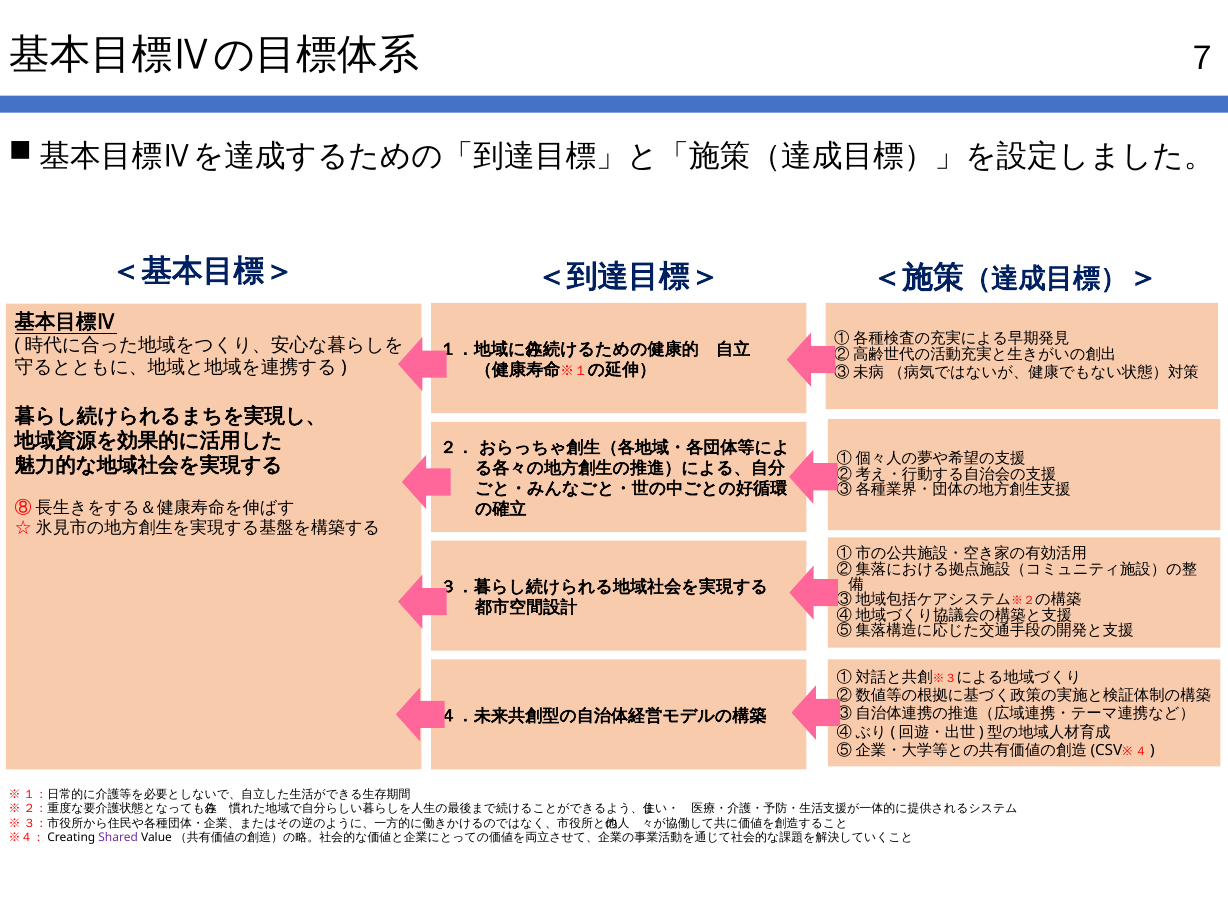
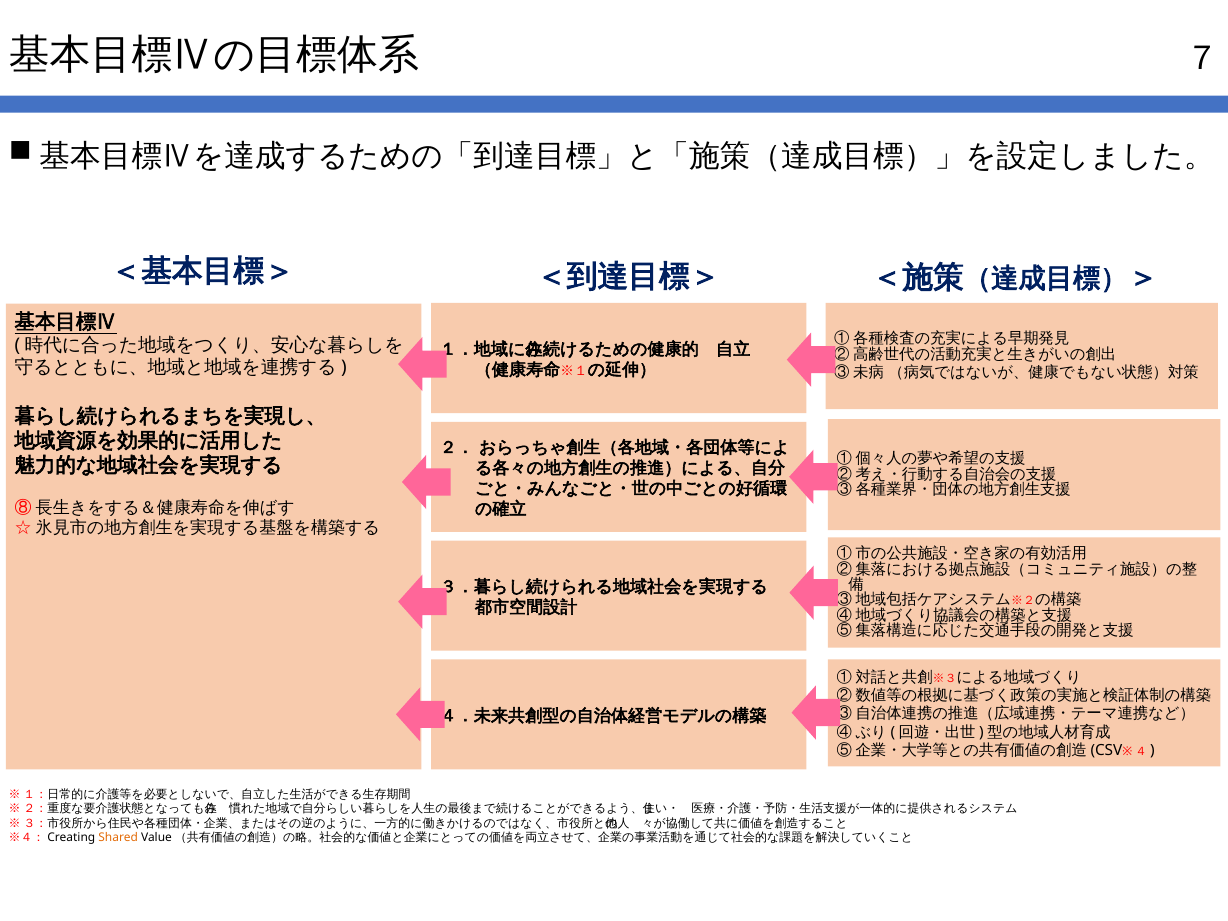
Shared colour: purple -> orange (118, 837)
